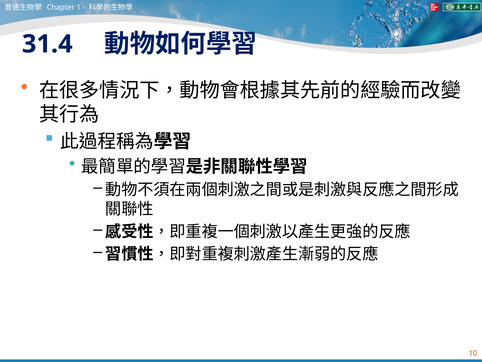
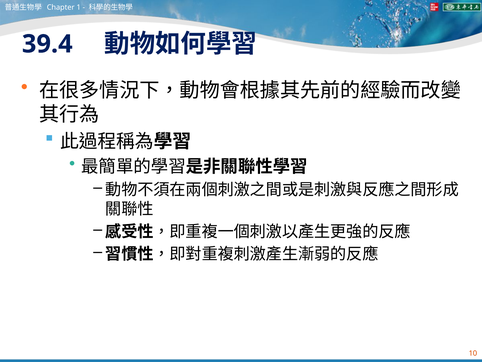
31.4: 31.4 -> 39.4 (47, 44)
